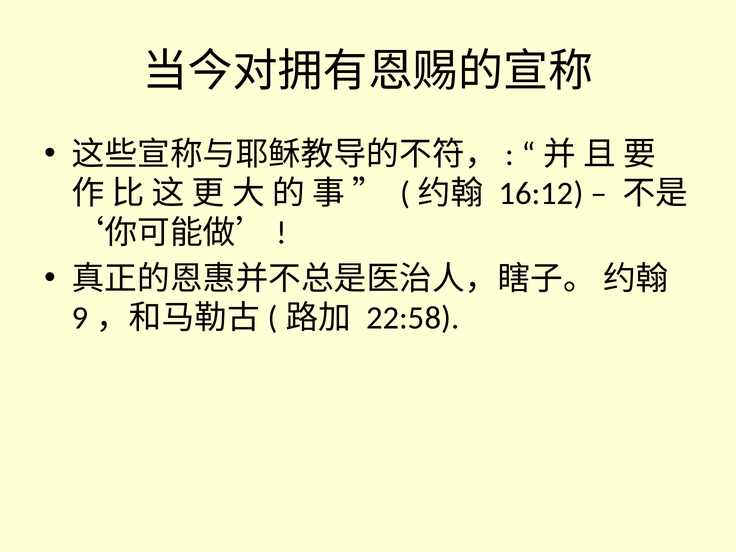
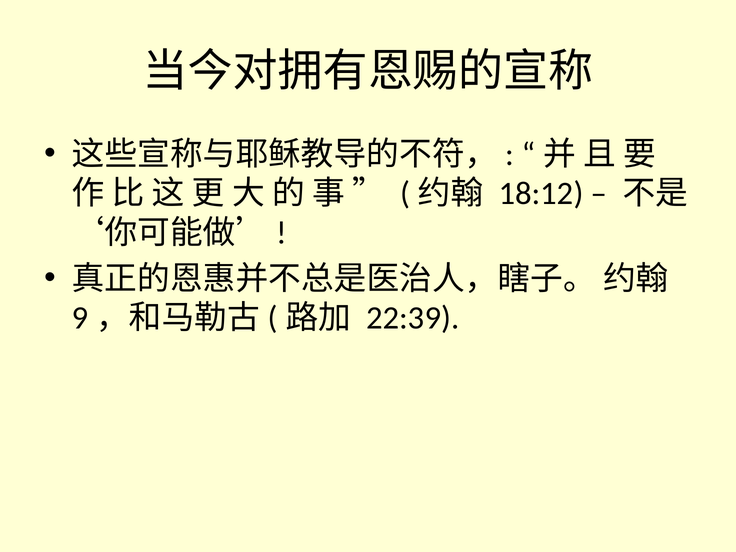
16:12: 16:12 -> 18:12 (541, 194)
22:58: 22:58 -> 22:39 (413, 318)
